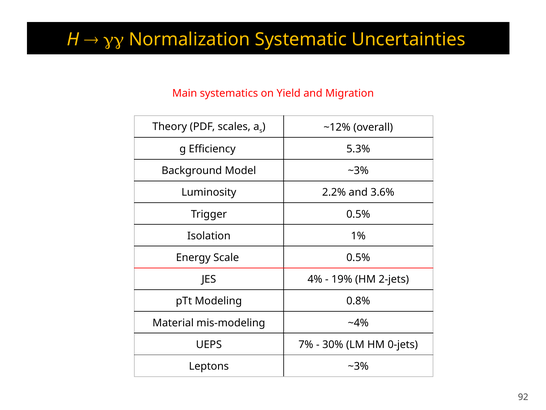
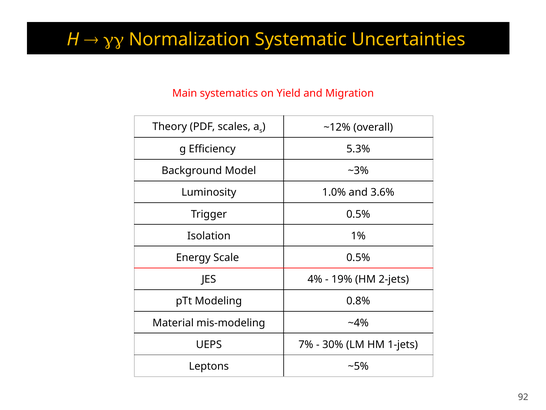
2.2%: 2.2% -> 1.0% (334, 192)
0-jets: 0-jets -> 1-jets (403, 344)
Leptons ~3%: ~3% -> ~5% (358, 366)
